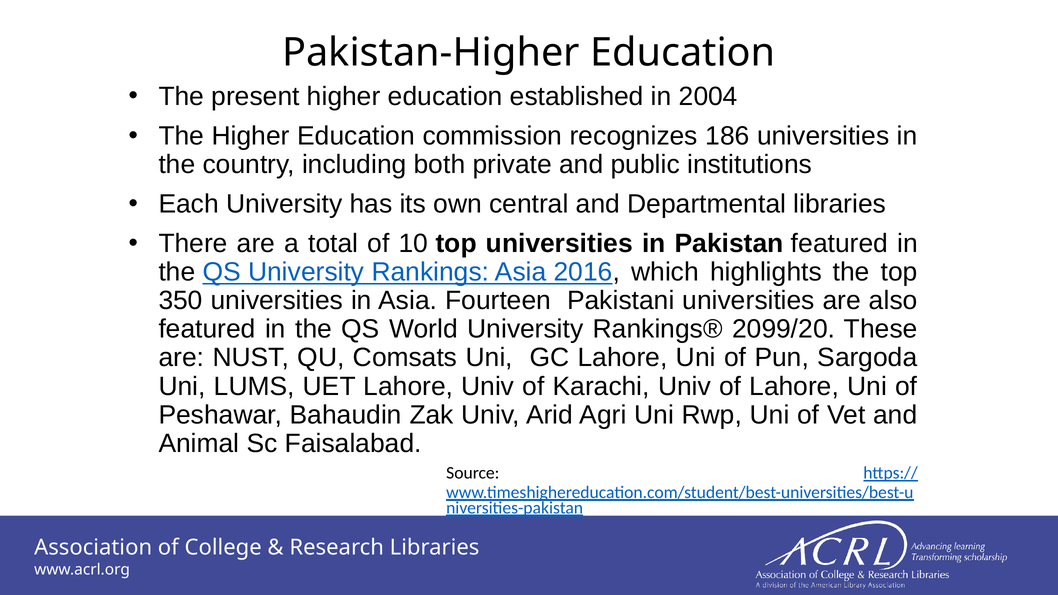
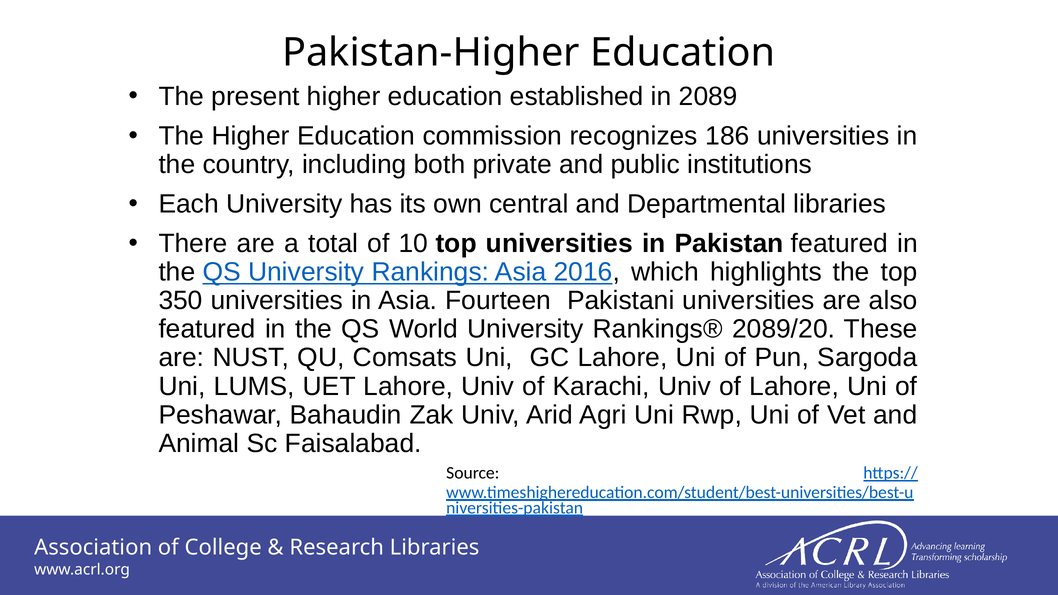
2004: 2004 -> 2089 (708, 96)
2099/20: 2099/20 -> 2089/20 (784, 329)
